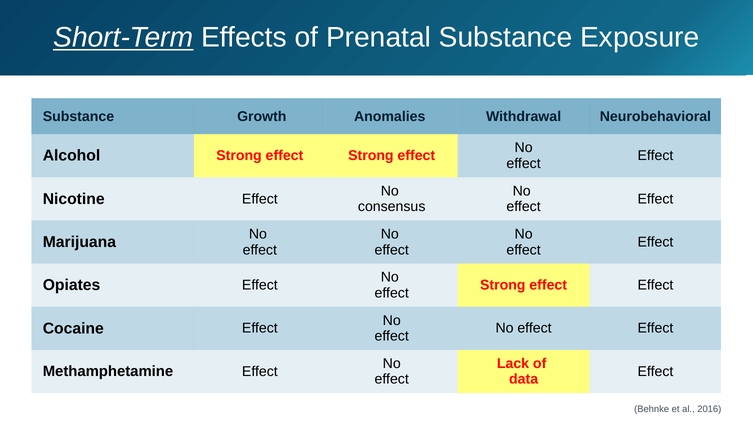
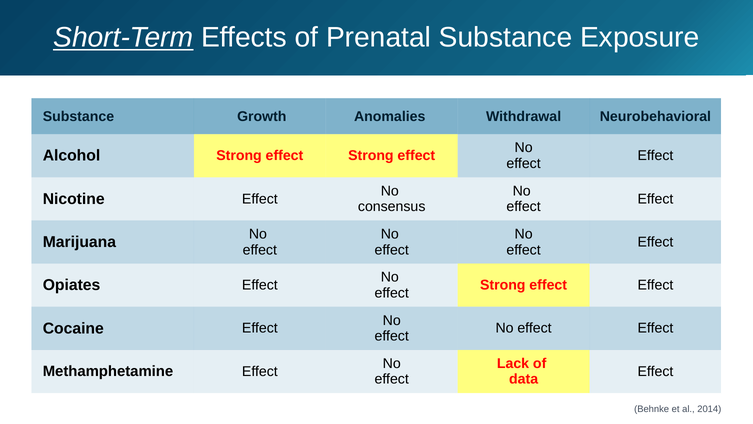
2016: 2016 -> 2014 (709, 409)
